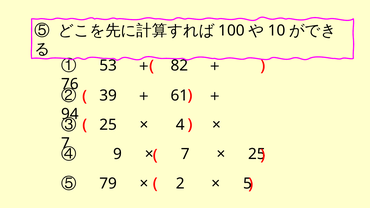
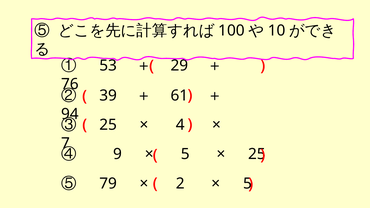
82: 82 -> 29 (179, 66)
7: 7 -> 5 (185, 154)
